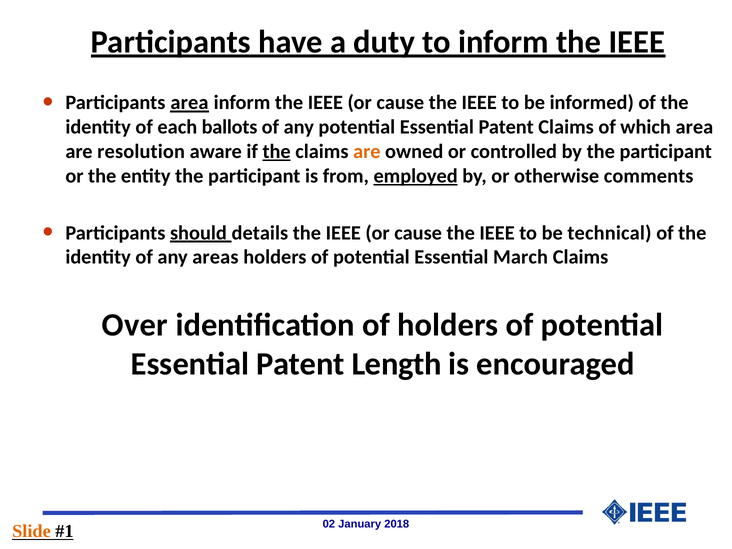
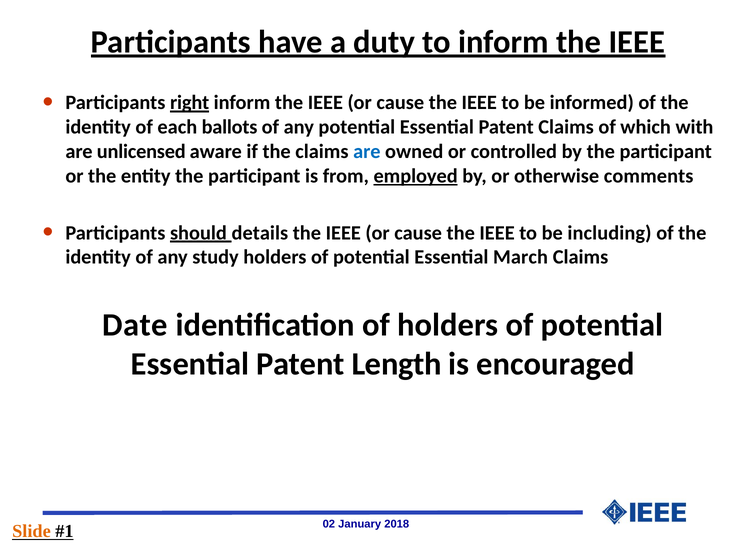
Participants area: area -> right (190, 103)
which area: area -> with (694, 127)
resolution: resolution -> unlicensed (141, 152)
the underline: present -> none (277, 152)
are colour: orange -> blue (367, 152)
technical: technical -> including (609, 233)
areas: areas -> study (215, 257)
Over: Over -> Date (135, 325)
